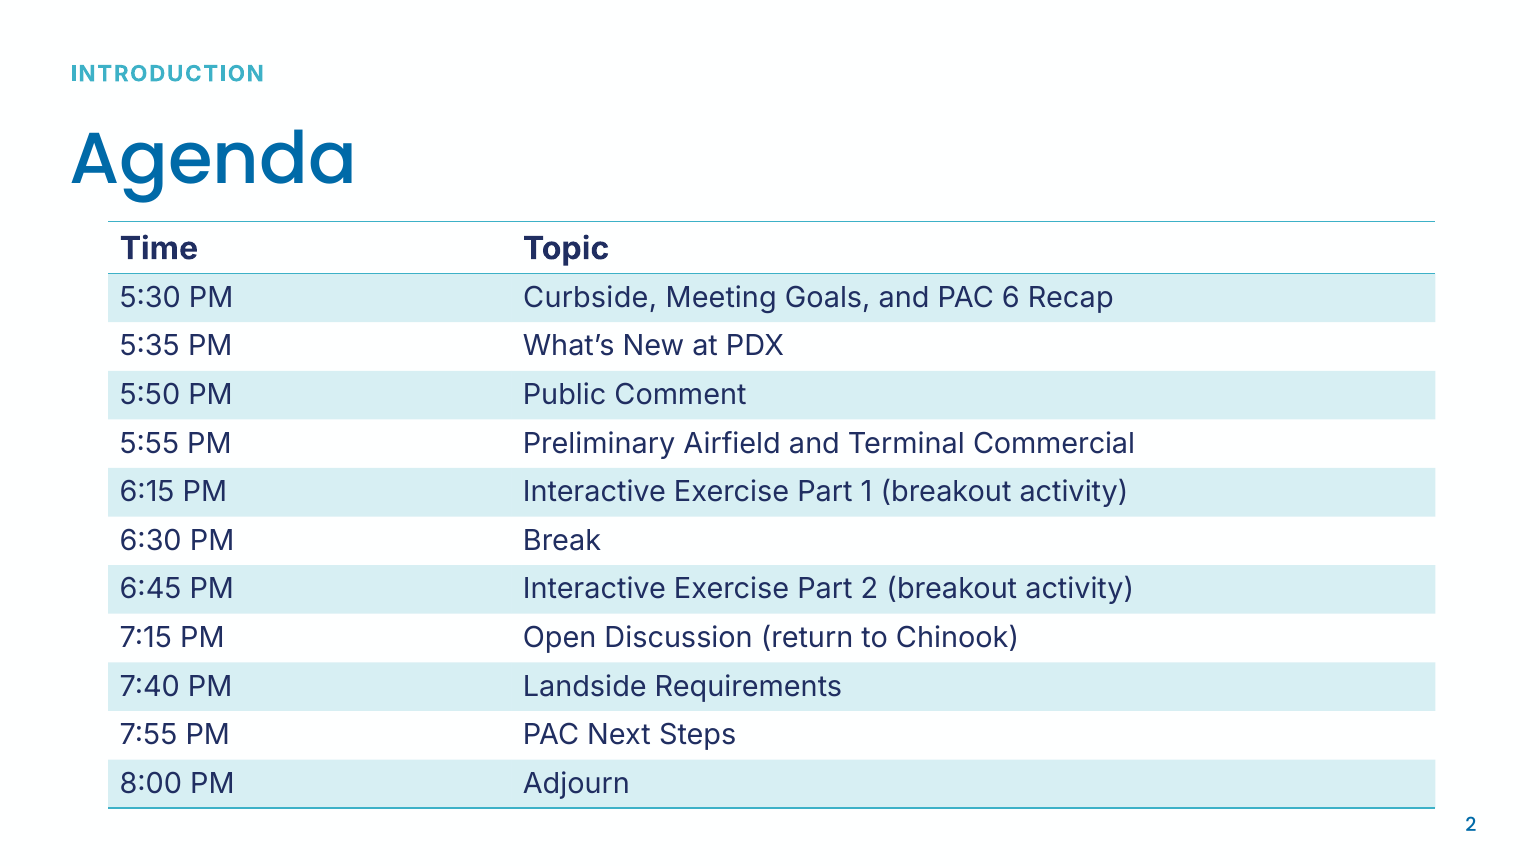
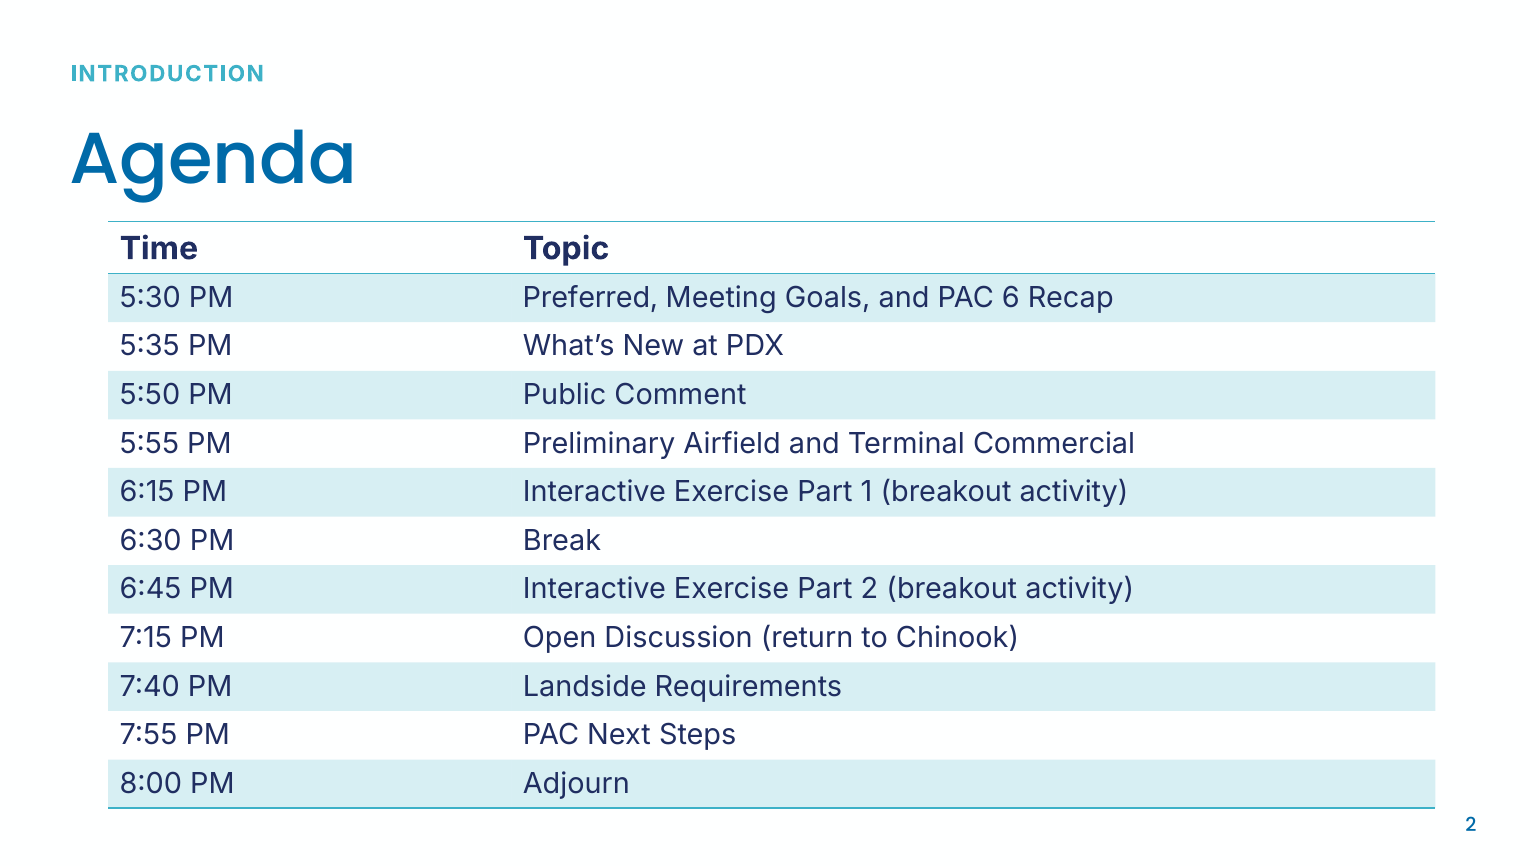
Curbside: Curbside -> Preferred (590, 298)
